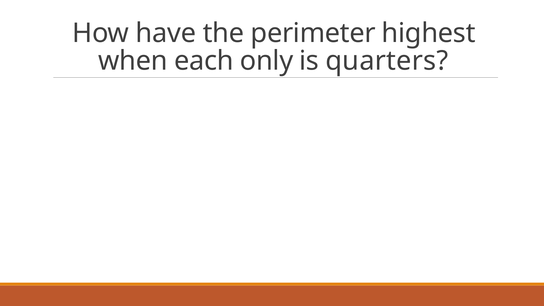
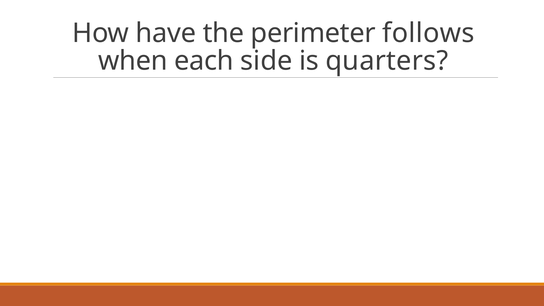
highest: highest -> follows (428, 33)
only: only -> side (266, 61)
